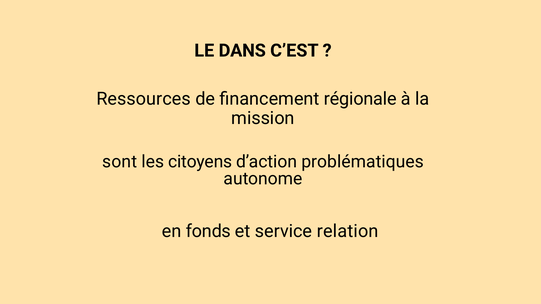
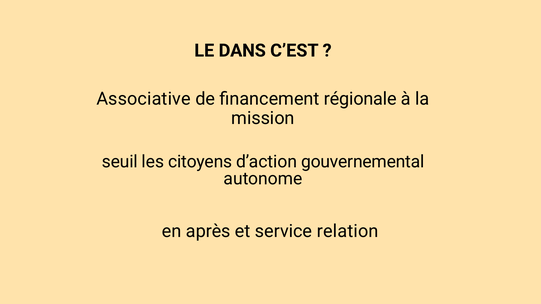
Ressources: Ressources -> Associative (144, 99)
sont: sont -> seuil (120, 162)
problématiques: problématiques -> gouvernemental (363, 162)
fonds: fonds -> après (208, 232)
